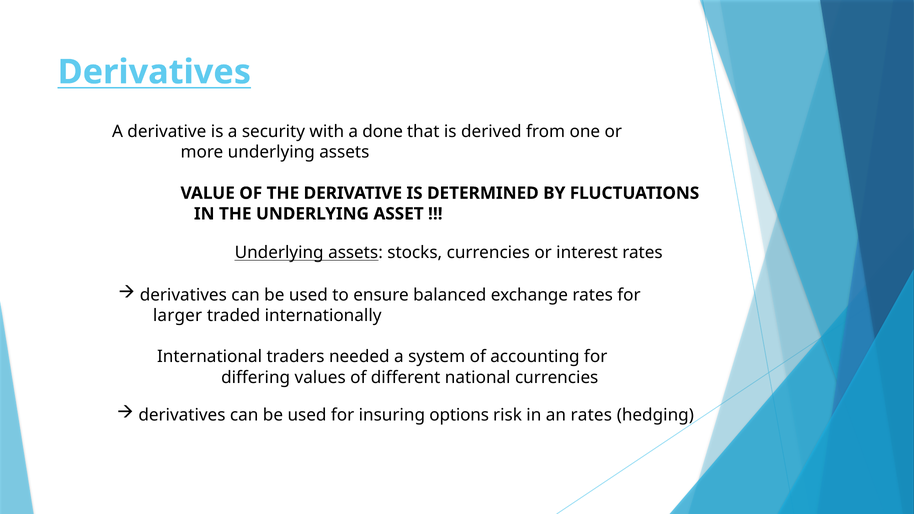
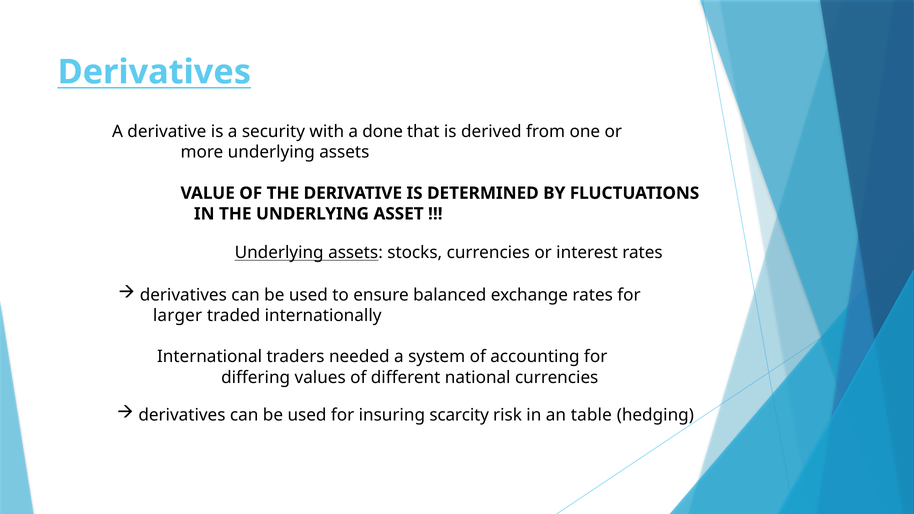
options: options -> scarcity (459, 415)
an rates: rates -> table (591, 415)
